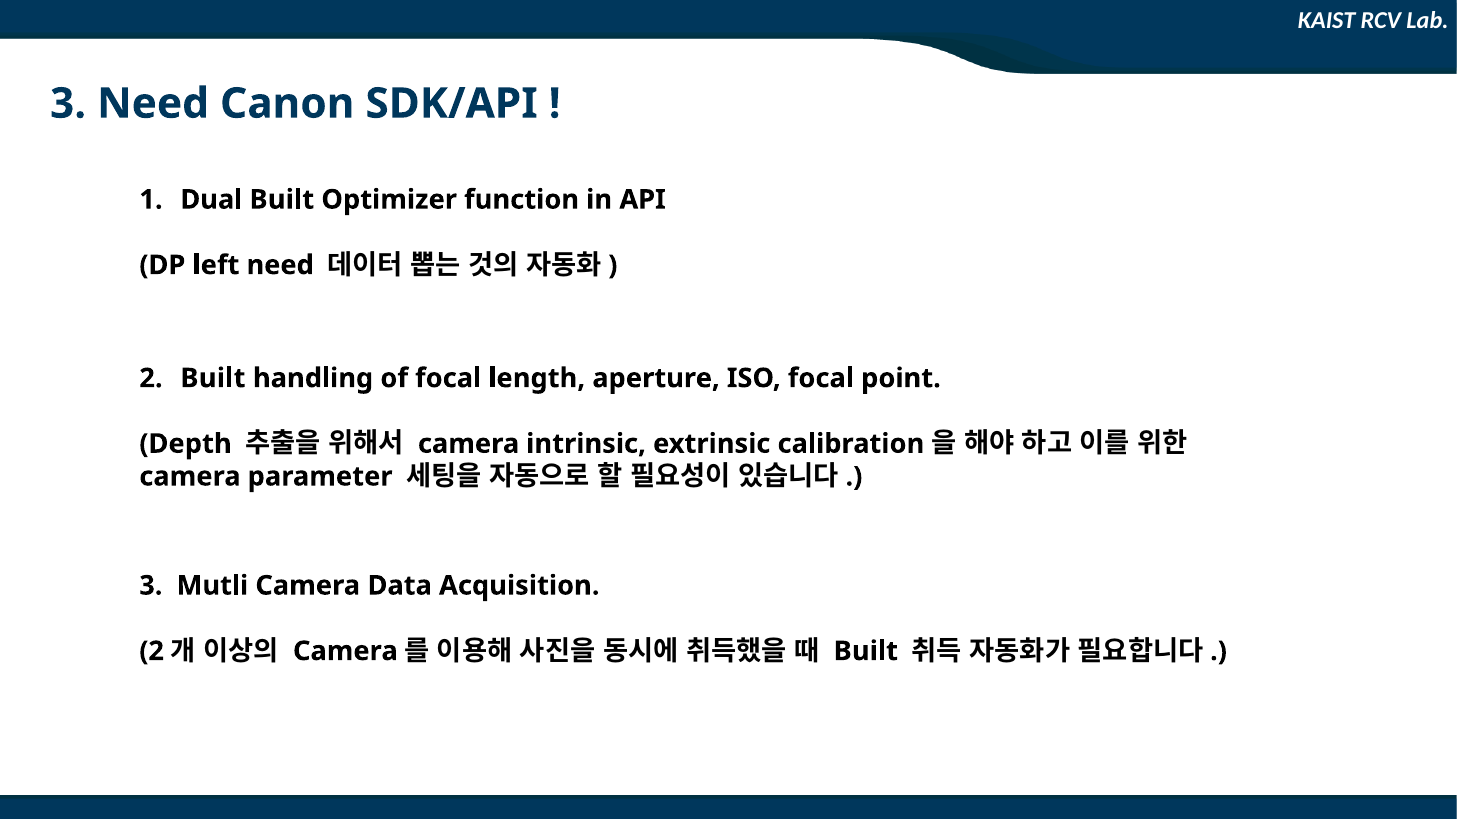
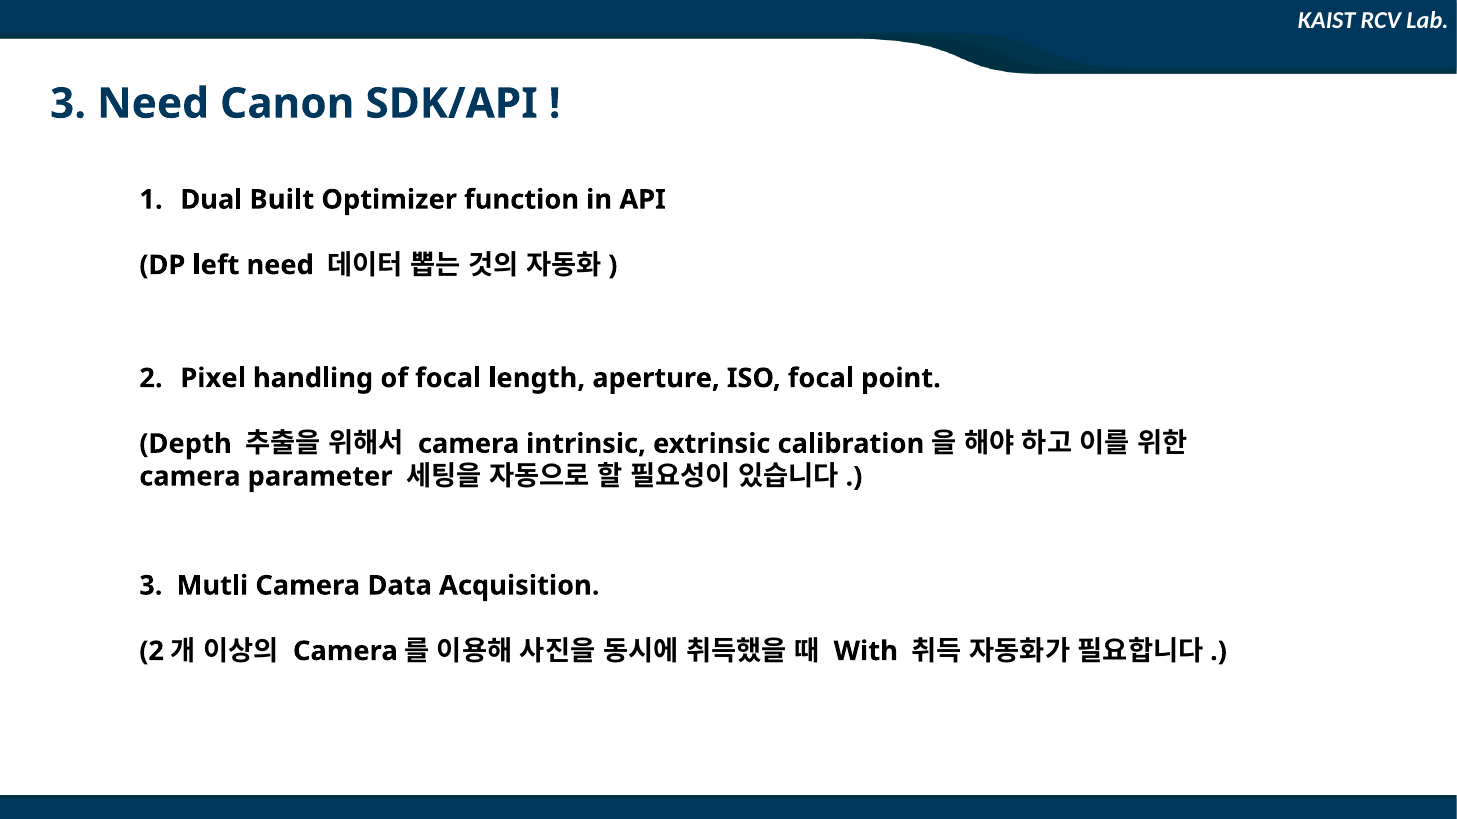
Built: Built -> Pixel (213, 378)
Built: Built -> With (866, 652)
